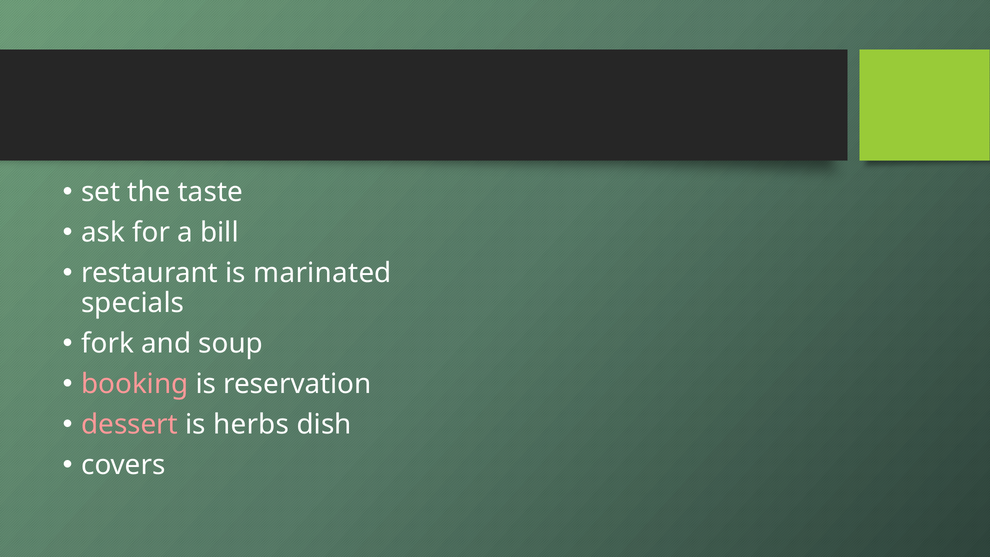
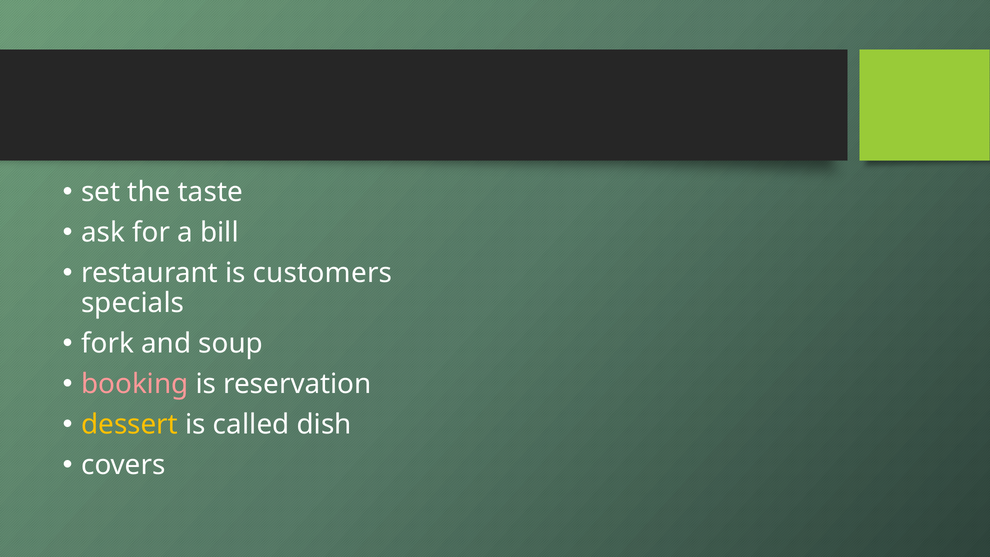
marinated: marinated -> customers (322, 273)
dessert colour: pink -> yellow (130, 424)
herbs: herbs -> called (251, 424)
